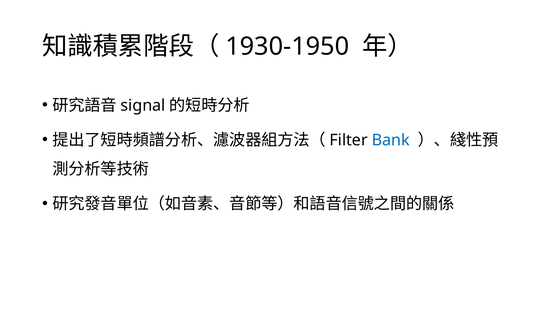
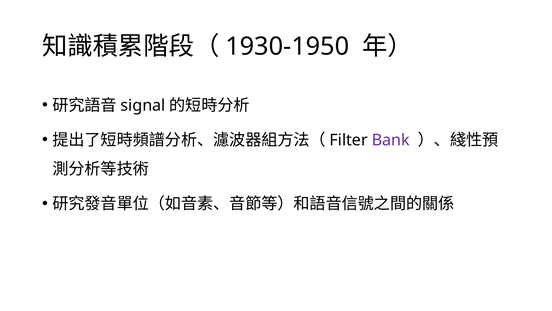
Bank colour: blue -> purple (391, 140)
